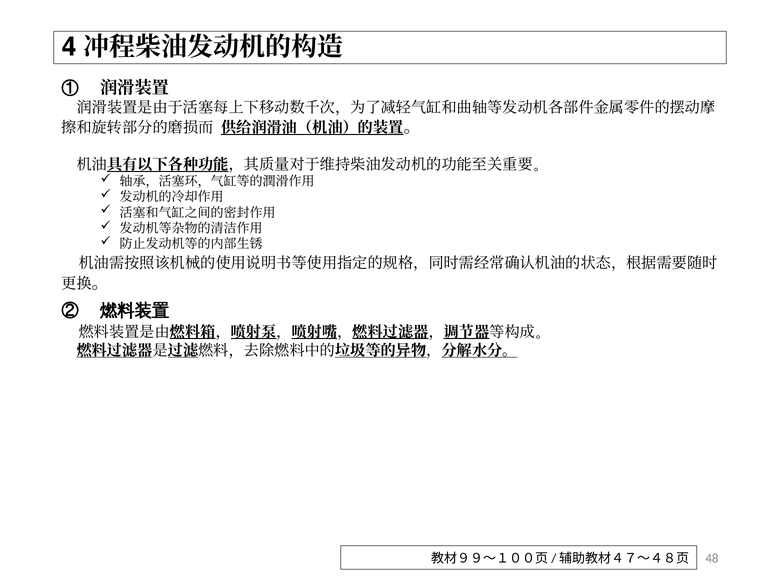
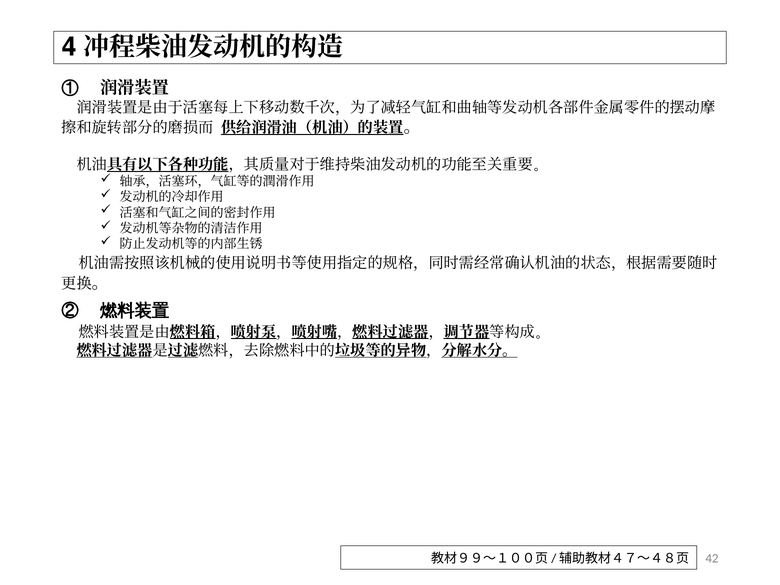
48: 48 -> 42 (712, 559)
